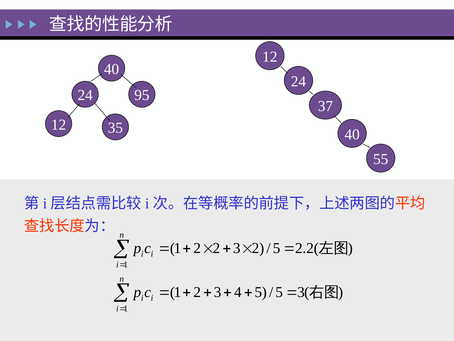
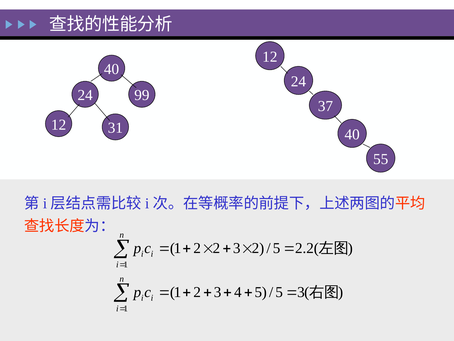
95: 95 -> 99 (142, 95)
35: 35 -> 31 (115, 128)
